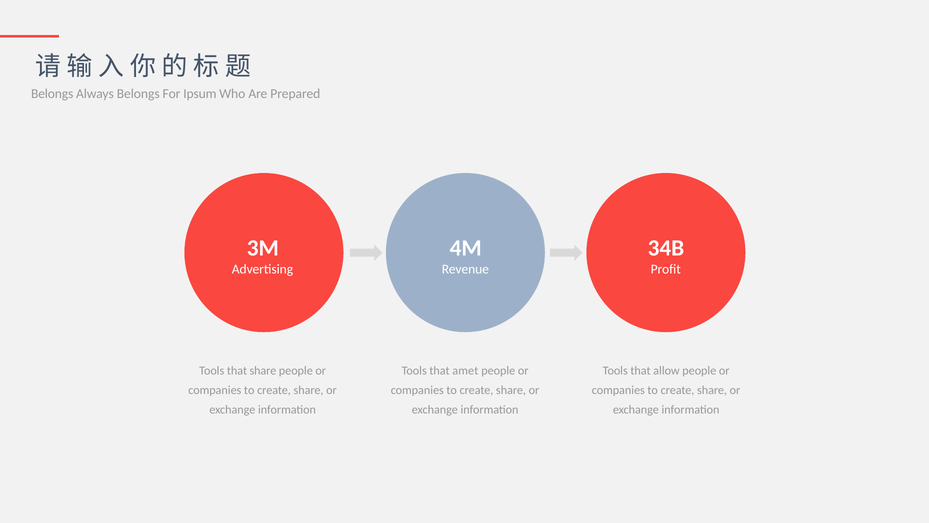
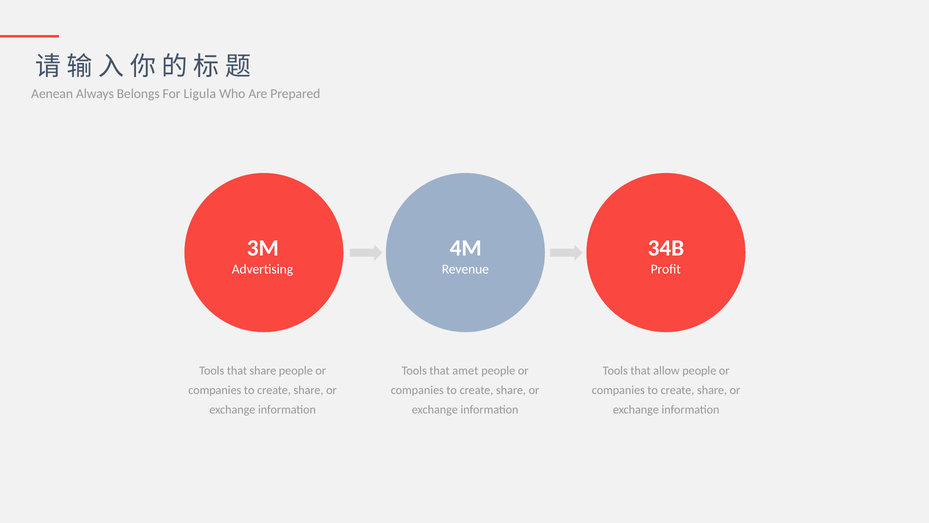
Belongs: Belongs -> Aenean (52, 94)
Ipsum: Ipsum -> Ligula (200, 94)
